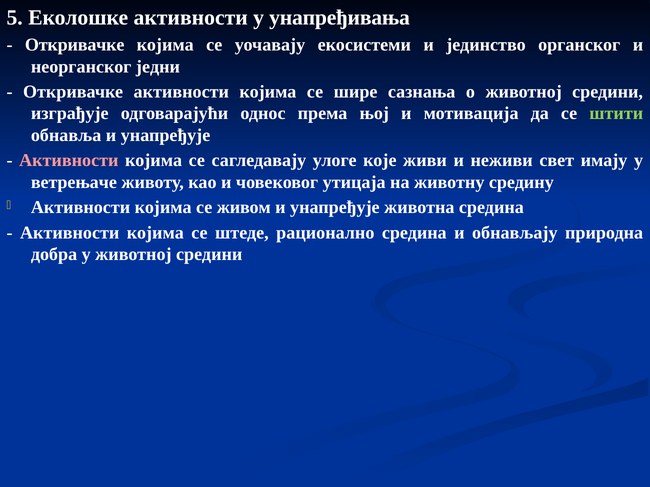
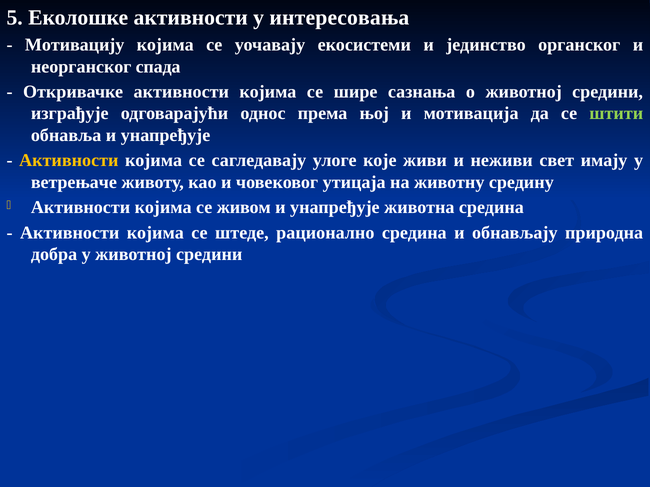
унапређивања: унапређивања -> интересовања (339, 18)
Откривачке: Откривачке -> Мотивацију (75, 45)
једни: једни -> спада (158, 67)
Активности colour: pink -> yellow (69, 161)
